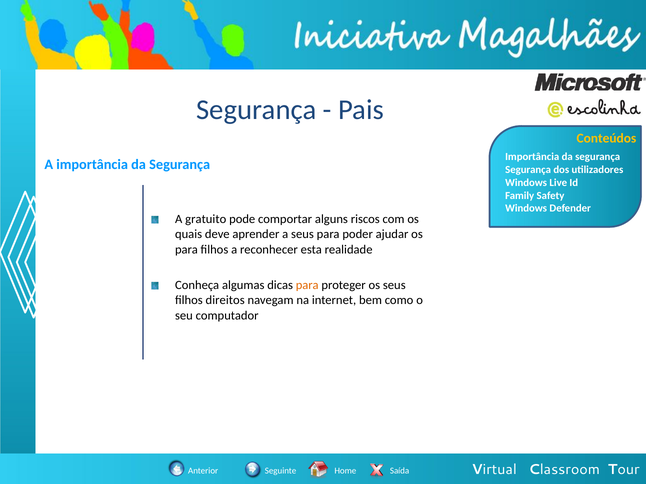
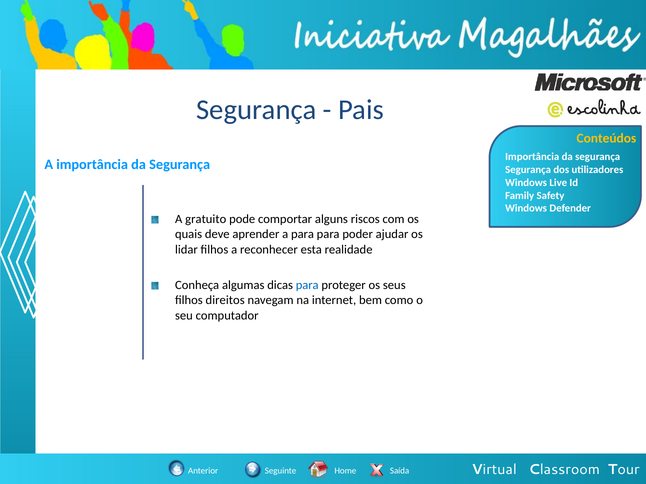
a seus: seus -> para (303, 234)
para: para -> lidar (186, 250)
para colour: orange -> blue (307, 285)
